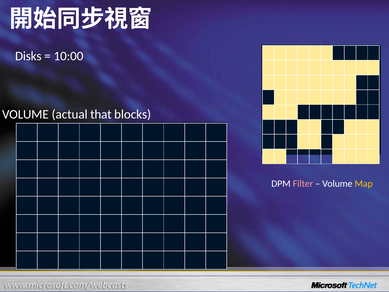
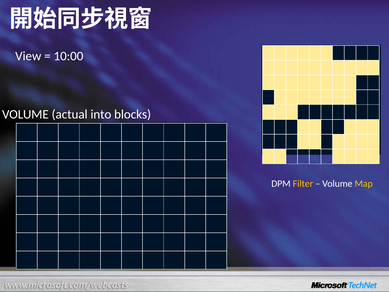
Disks: Disks -> View (28, 56)
that: that -> into (101, 114)
Filter colour: pink -> yellow (303, 183)
